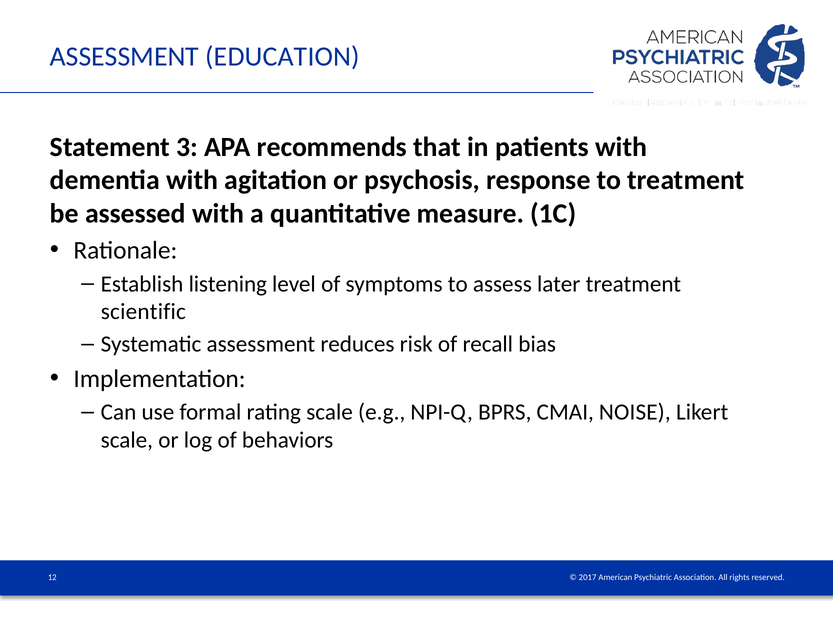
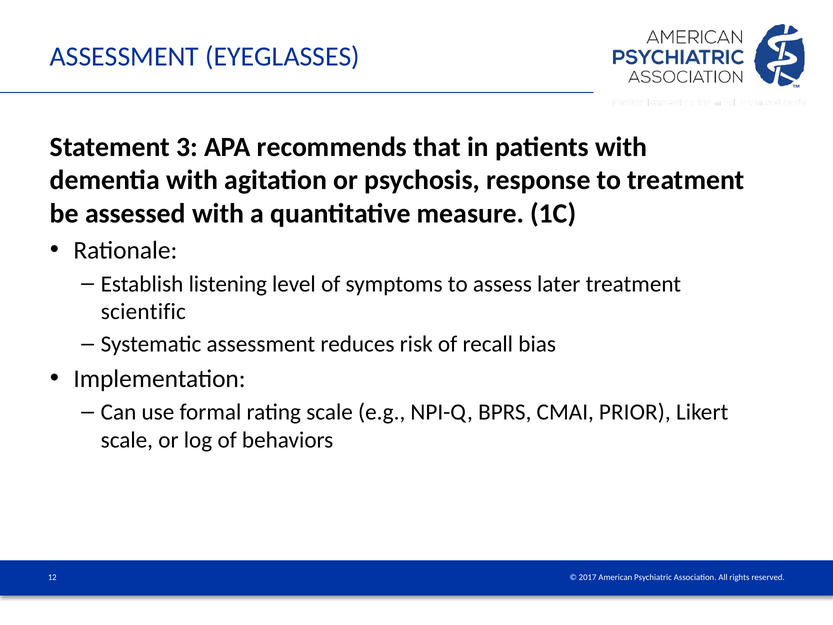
EDUCATION: EDUCATION -> EYEGLASSES (283, 57)
NOISE: NOISE -> PRIOR (635, 412)
